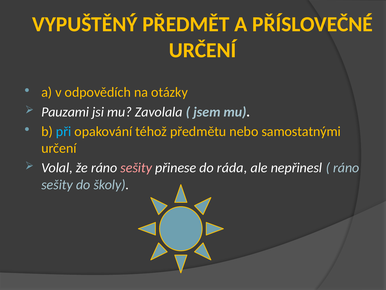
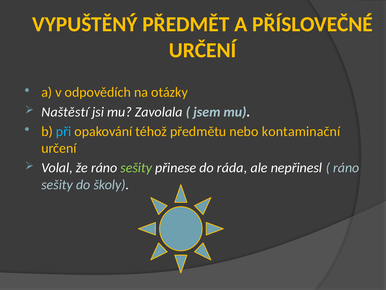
Pauzami: Pauzami -> Naštěstí (65, 112)
samostatnými: samostatnými -> kontaminační (301, 131)
sešity colour: pink -> light green (136, 168)
